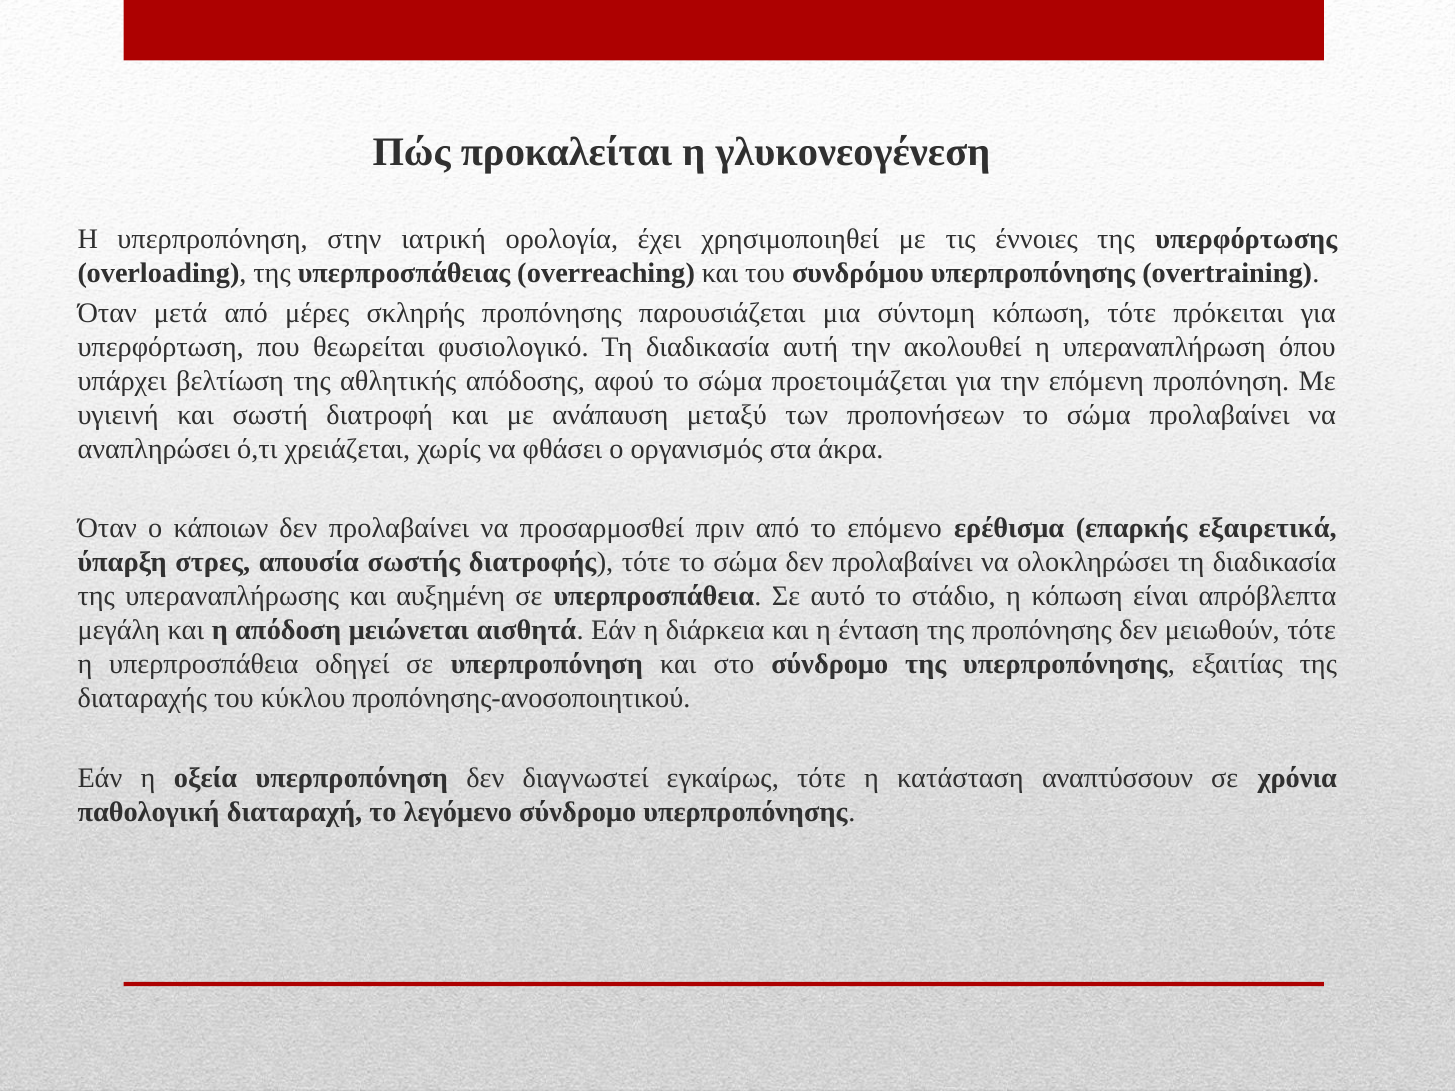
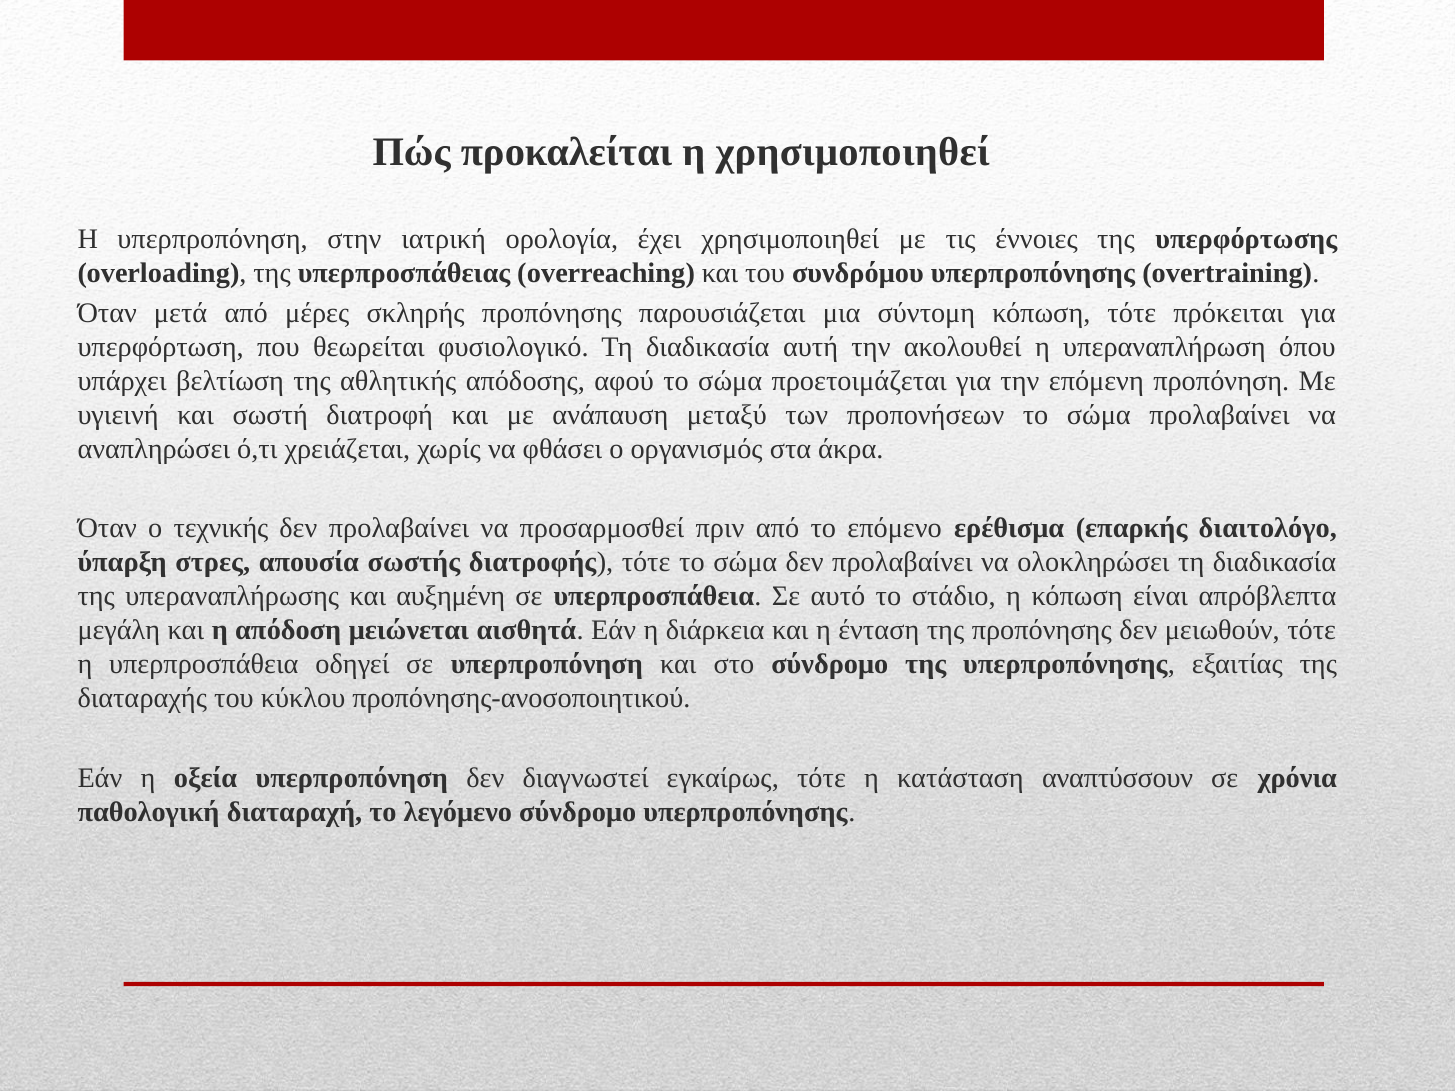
η γλυκονεογένεση: γλυκονεογένεση -> χρησιμοποιηθεί (853, 152)
κάποιων: κάποιων -> τεχνικής (221, 528)
εξαιρετικά: εξαιρετικά -> διαιτολόγο (1268, 528)
